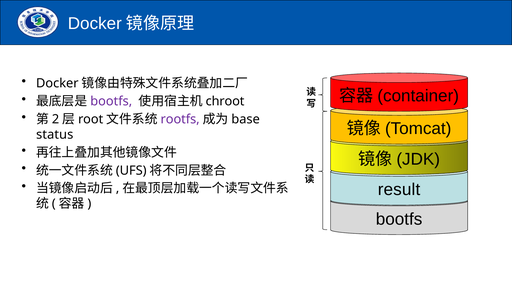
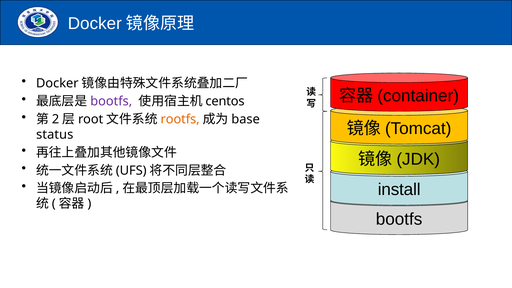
chroot: chroot -> centos (225, 101)
rootfs colour: purple -> orange (180, 119)
result: result -> install (399, 190)
